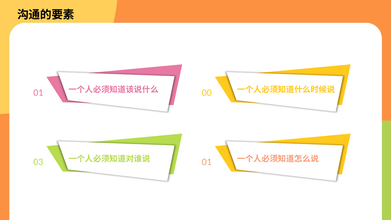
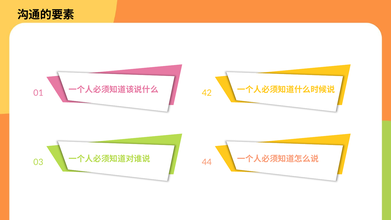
00: 00 -> 42 (207, 93)
01: 01 -> 44 (207, 162)
